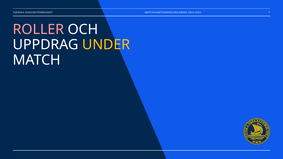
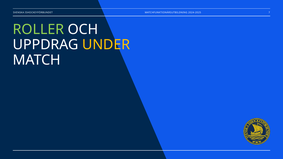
ROLLER colour: pink -> light green (38, 29)
